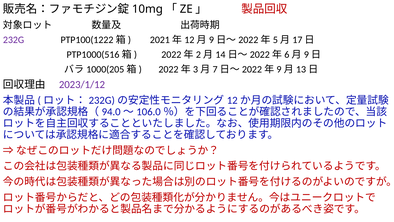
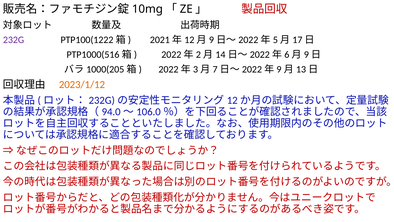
2023/1/12 colour: purple -> orange (82, 85)
